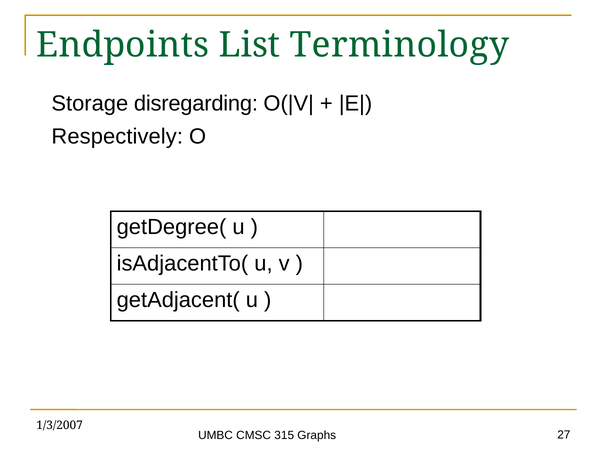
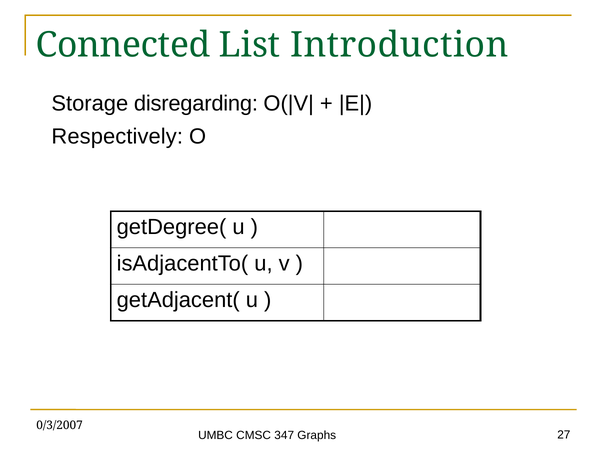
Endpoints: Endpoints -> Connected (123, 45)
Terminology: Terminology -> Introduction (399, 45)
1/3/2007: 1/3/2007 -> 0/3/2007 (60, 425)
315: 315 -> 347 (284, 435)
